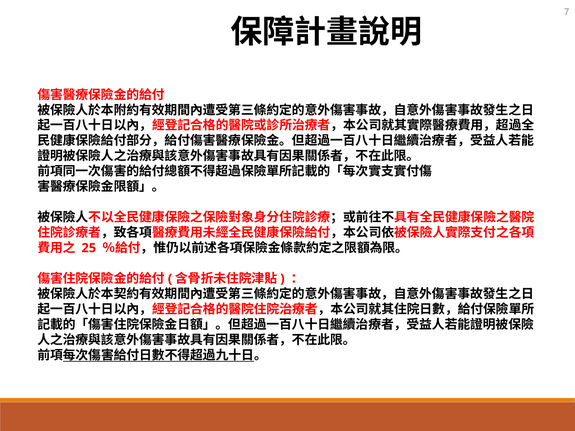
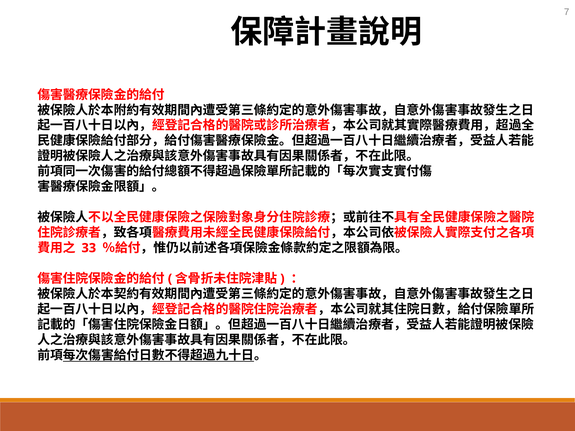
25: 25 -> 33 (89, 248)
